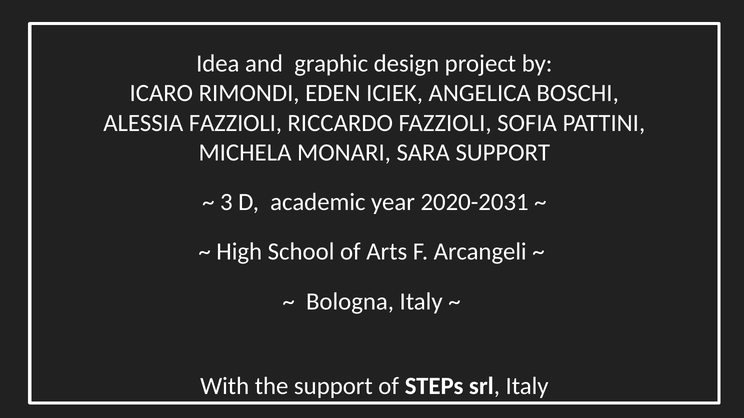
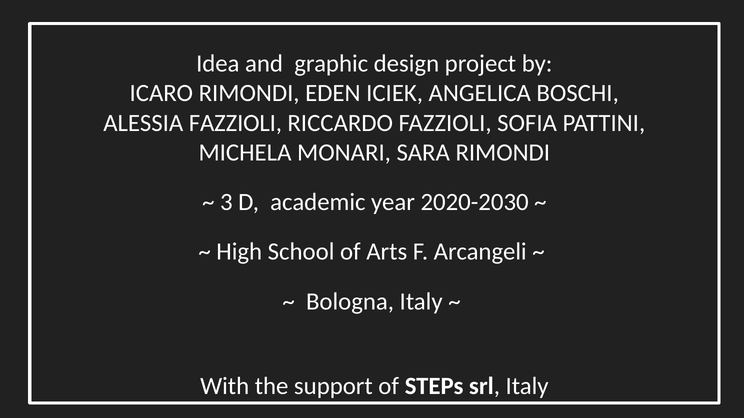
SARA SUPPORT: SUPPORT -> RIMONDI (503, 153)
2020-2031: 2020-2031 -> 2020-2030 (475, 203)
